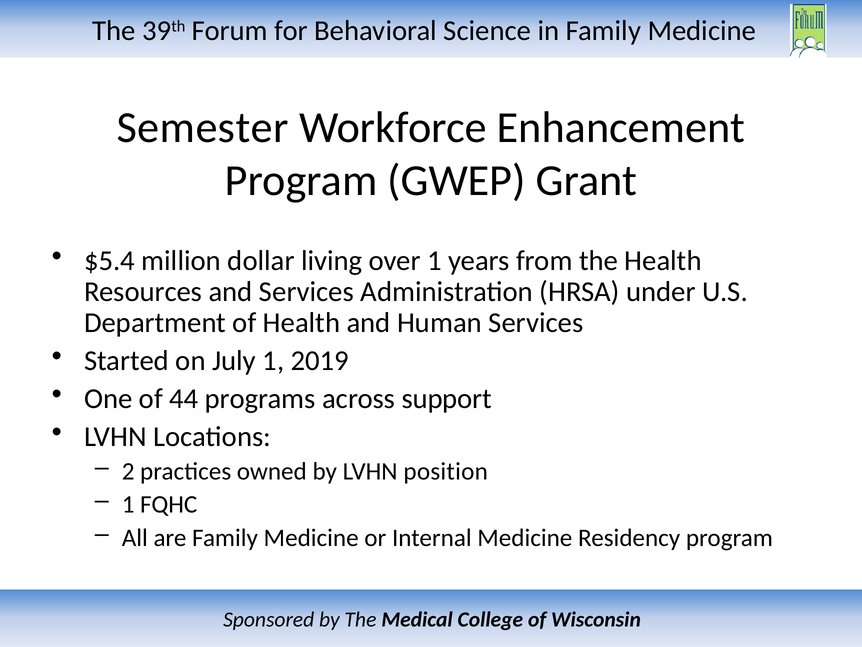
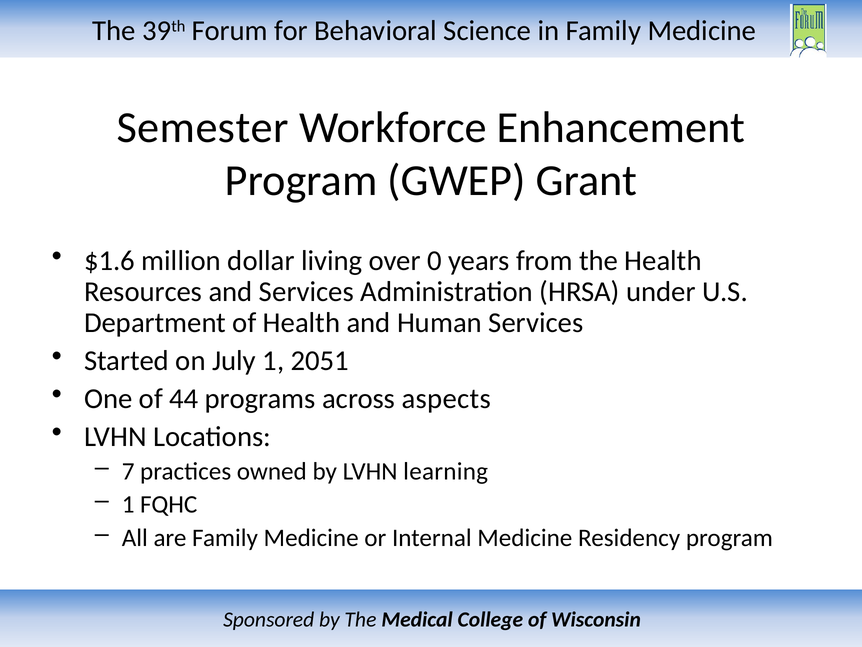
$5.4: $5.4 -> $1.6 (110, 261)
over 1: 1 -> 0 (434, 261)
2019: 2019 -> 2051 (320, 361)
support: support -> aspects (446, 398)
2: 2 -> 7 (128, 471)
position: position -> learning (446, 471)
